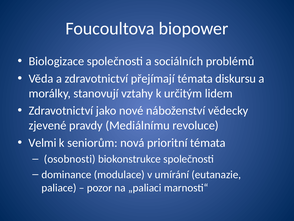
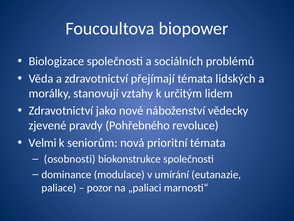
diskursu: diskursu -> lidských (236, 78)
Mediálnímu: Mediálnímu -> Pohřebného (138, 125)
